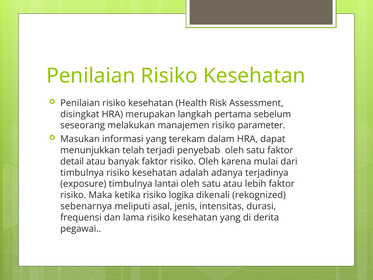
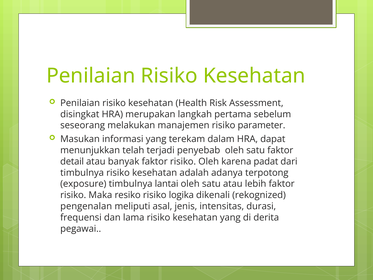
mulai: mulai -> padat (266, 161)
terjadinya: terjadinya -> terpotong (267, 173)
ketika: ketika -> resiko (128, 195)
sebenarnya: sebenarnya -> pengenalan (86, 206)
